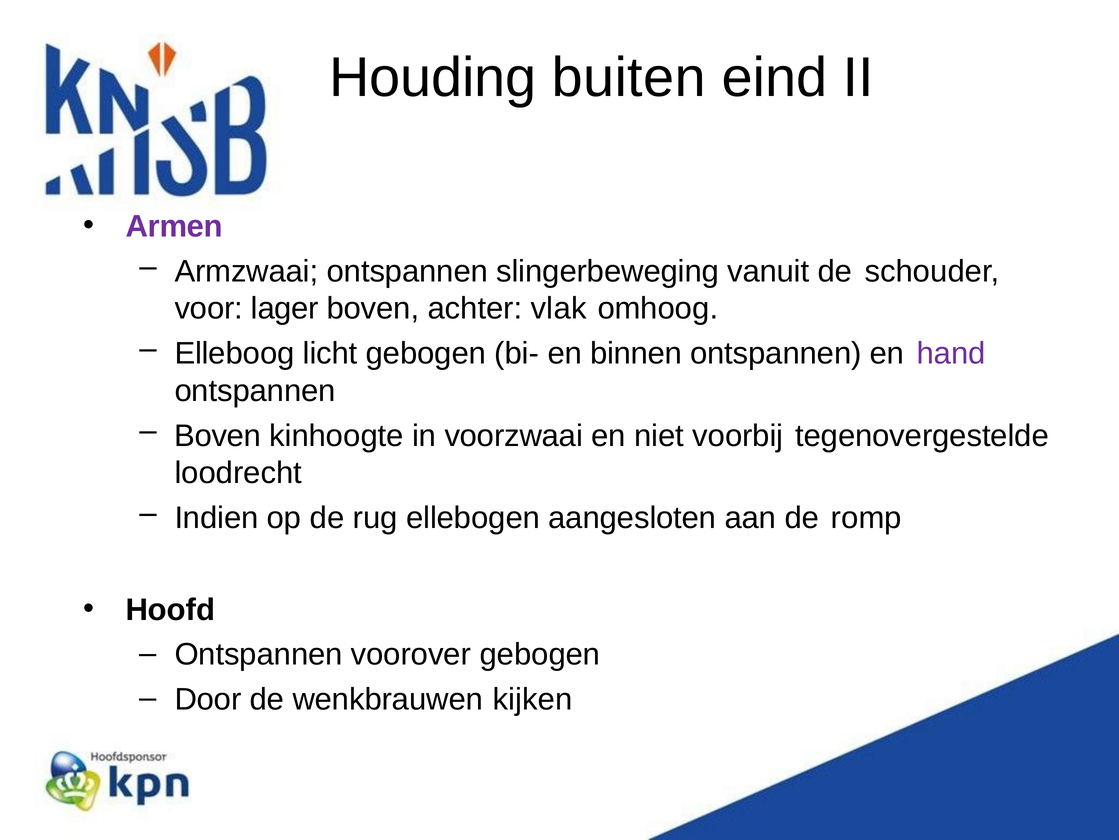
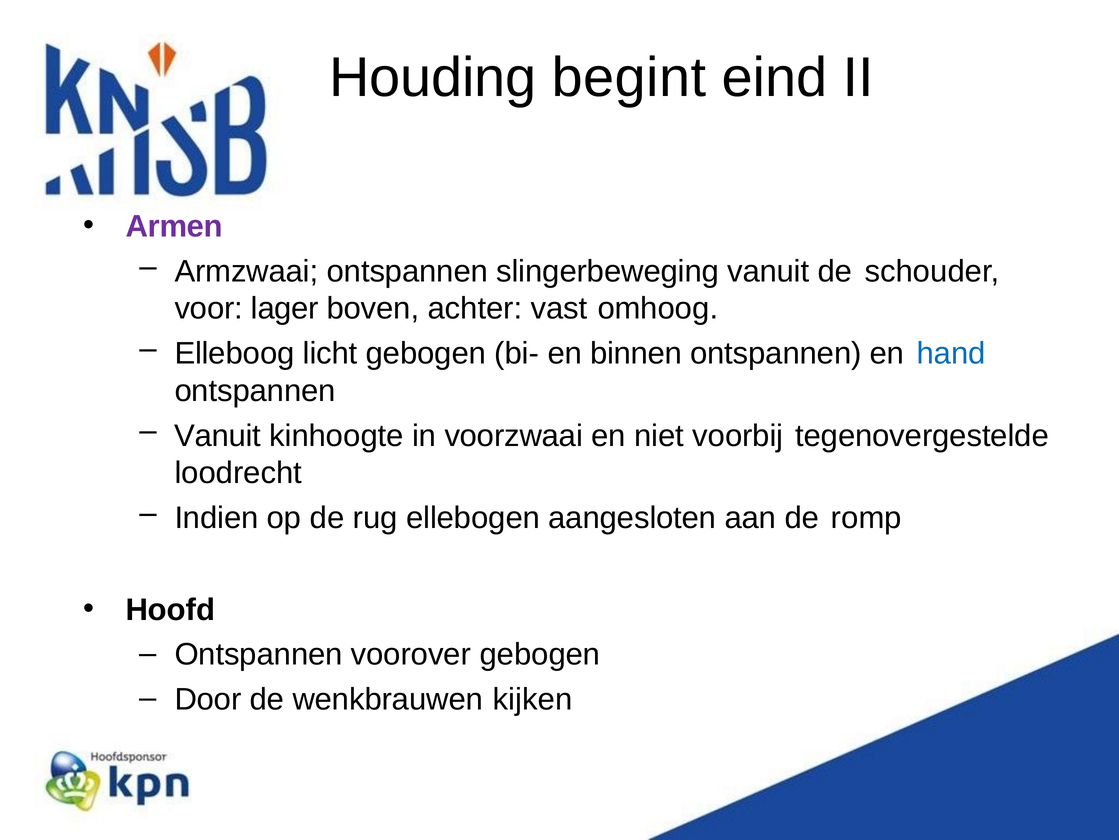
buiten: buiten -> begint (629, 78)
vlak: vlak -> vast (559, 308)
hand colour: purple -> blue (951, 353)
Boven: Boven -> Vanuit (218, 435)
